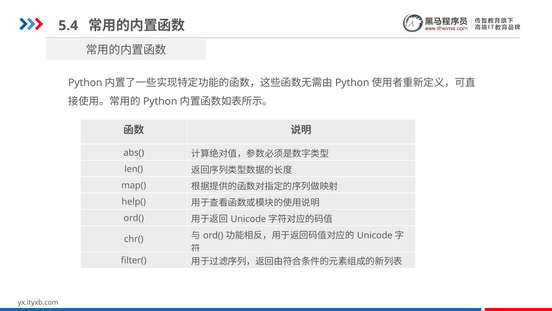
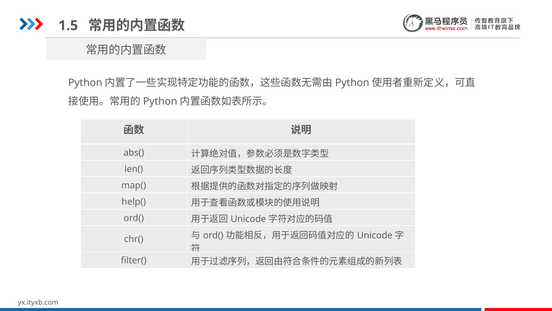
5.4: 5.4 -> 1.5 (68, 26)
